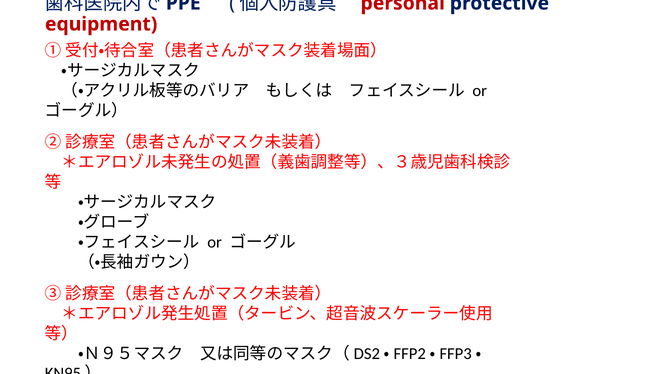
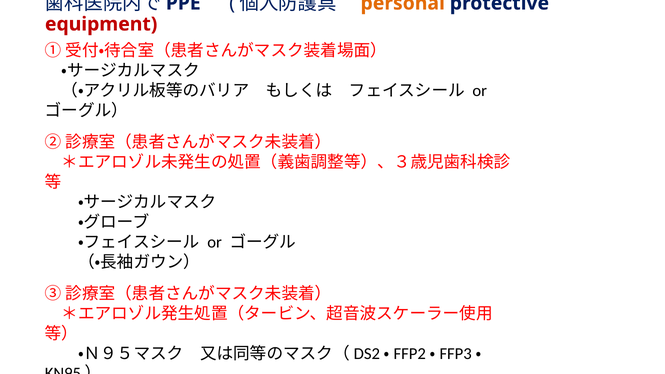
personal colour: red -> orange (403, 3)
